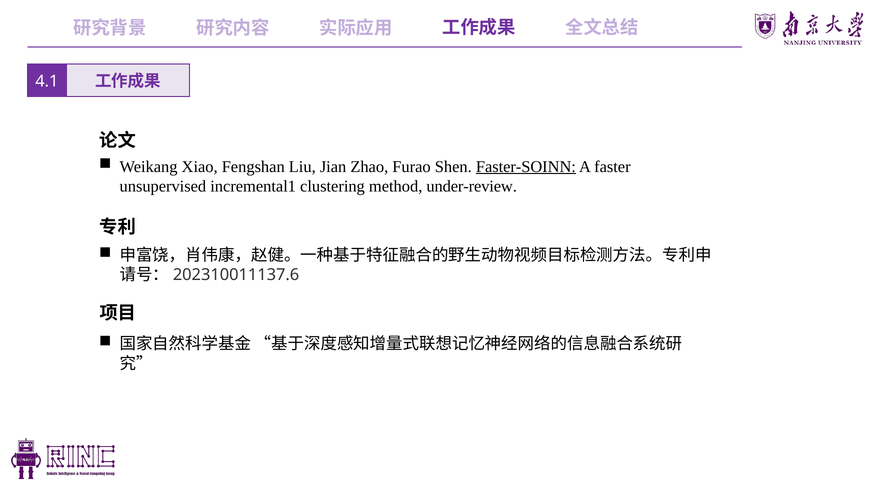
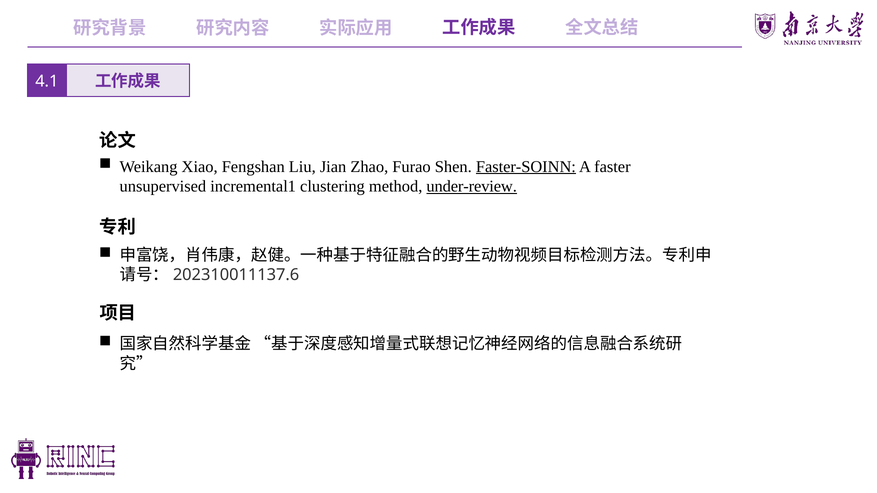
under-review underline: none -> present (472, 186)
